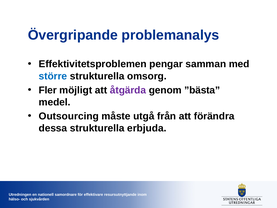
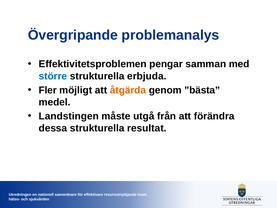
omsorg: omsorg -> erbjuda (147, 76)
åtgärda colour: purple -> orange (128, 90)
Outsourcing: Outsourcing -> Landstingen (69, 116)
erbjuda: erbjuda -> resultat (147, 128)
